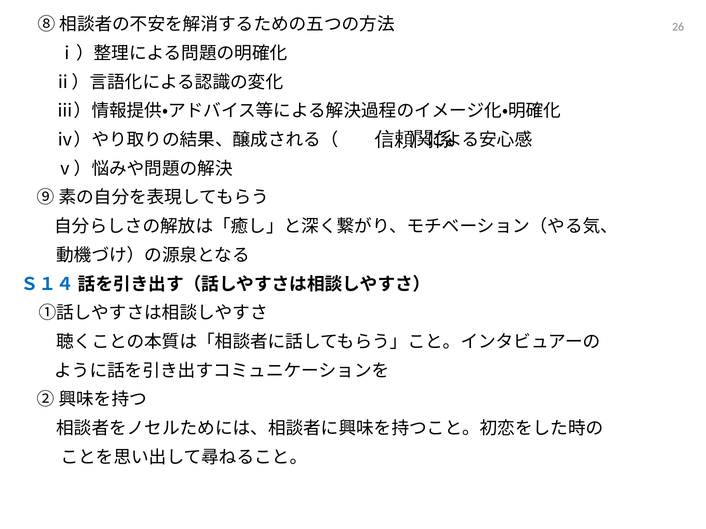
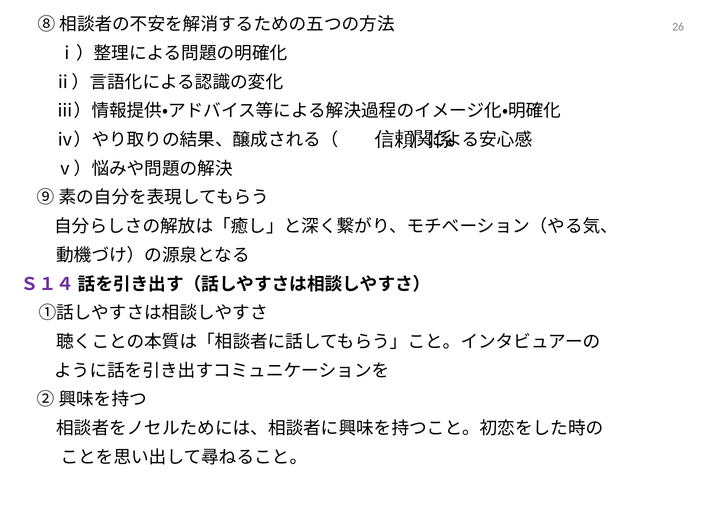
Ｓ１４ colour: blue -> purple (47, 284)
